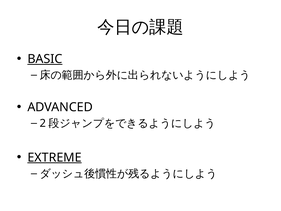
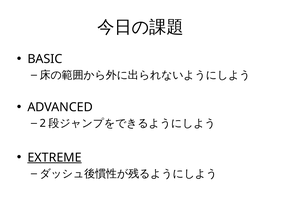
BASIC underline: present -> none (45, 59)
